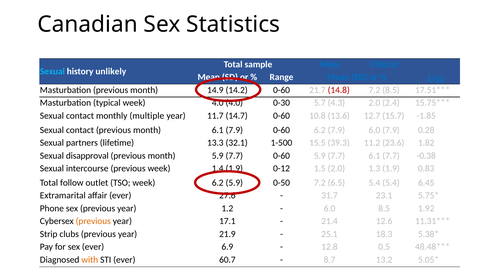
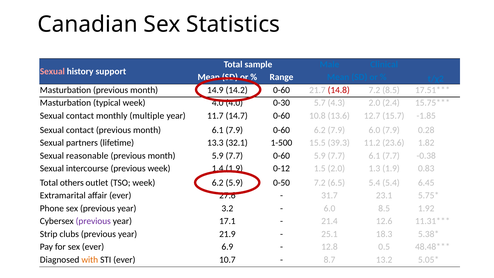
Sexual colour: light blue -> pink (52, 71)
unlikely: unlikely -> support (111, 71)
disapproval: disapproval -> reasonable (87, 156)
follow: follow -> others (72, 183)
1.2: 1.2 -> 3.2 (227, 208)
previous colour: orange -> purple (93, 221)
60.7: 60.7 -> 10.7 (227, 260)
